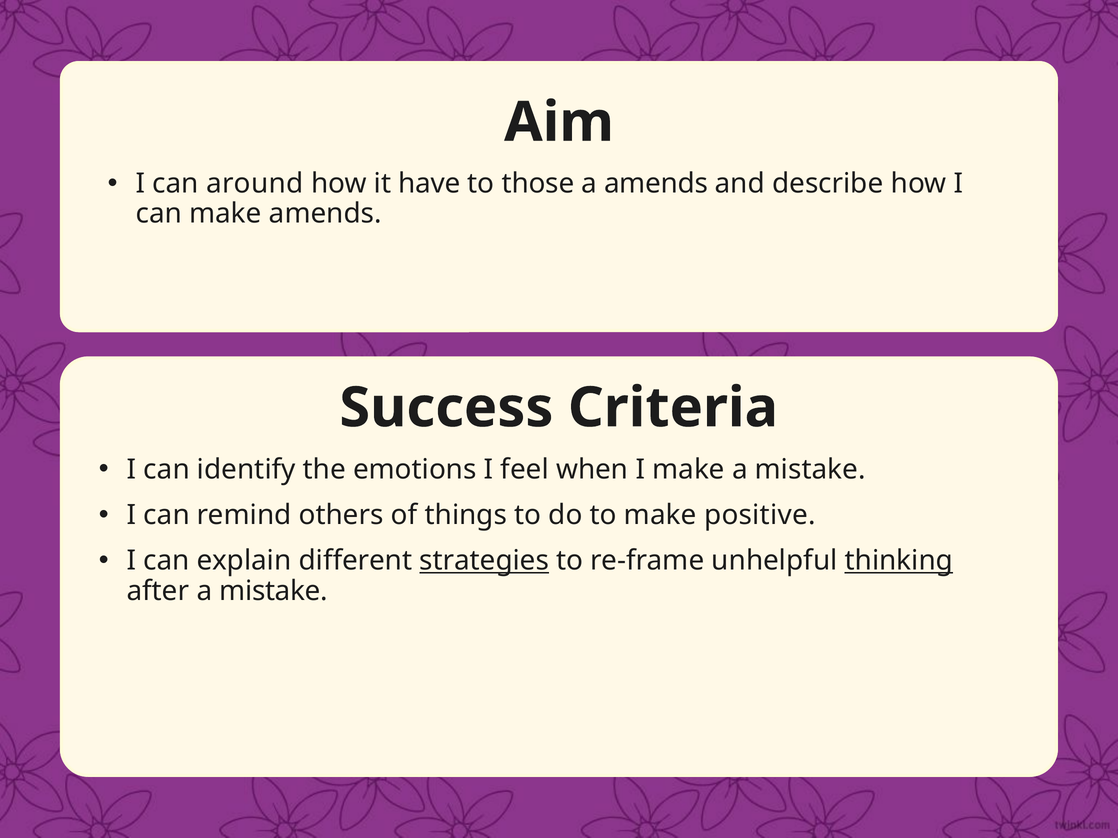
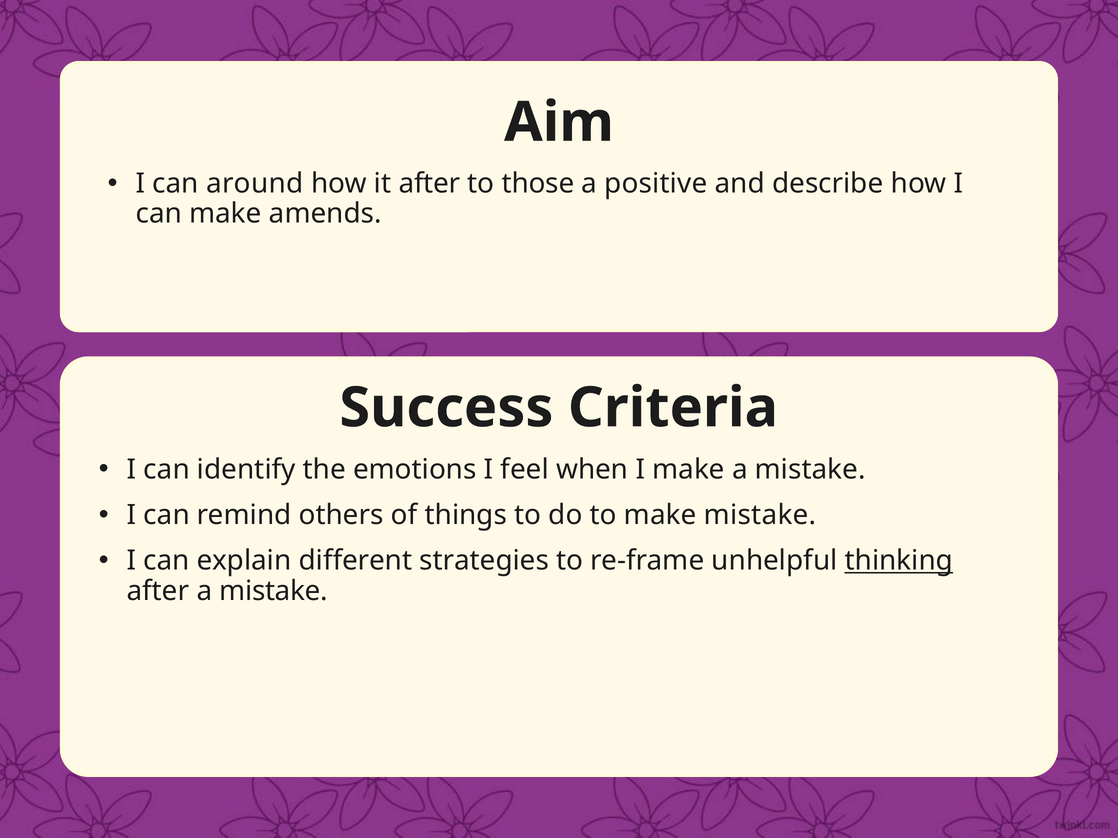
it have: have -> after (429, 184)
a amends: amends -> positive (656, 184)
make positive: positive -> mistake (760, 515)
strategies underline: present -> none (484, 561)
